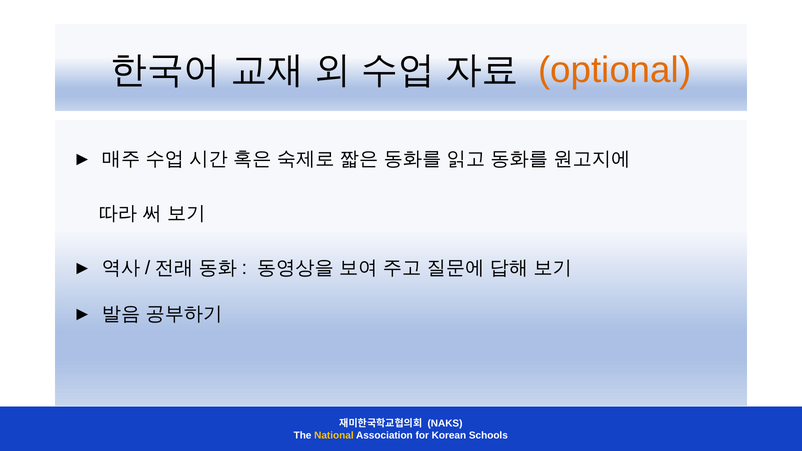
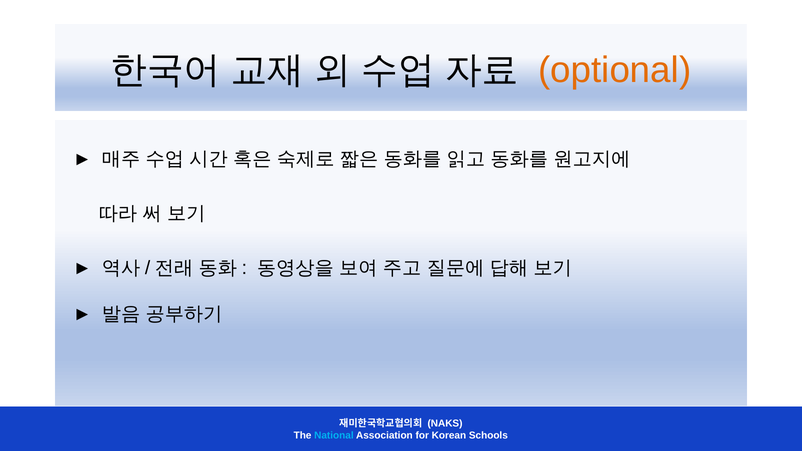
National colour: yellow -> light blue (334, 436)
